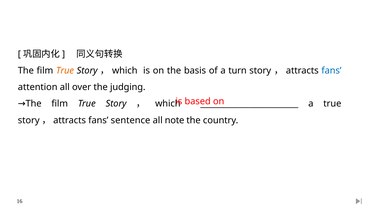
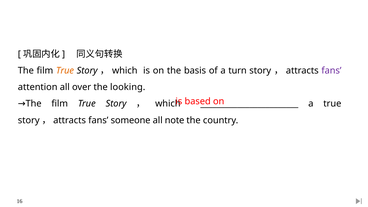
fans colour: blue -> purple (331, 71)
judging: judging -> looking (128, 87)
sentence: sentence -> someone (131, 120)
